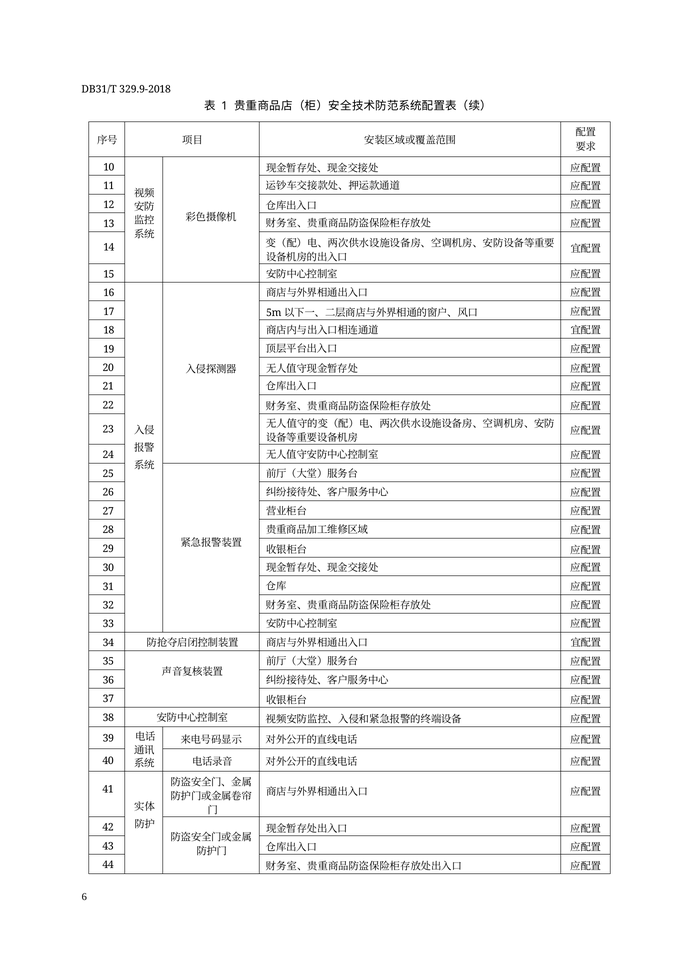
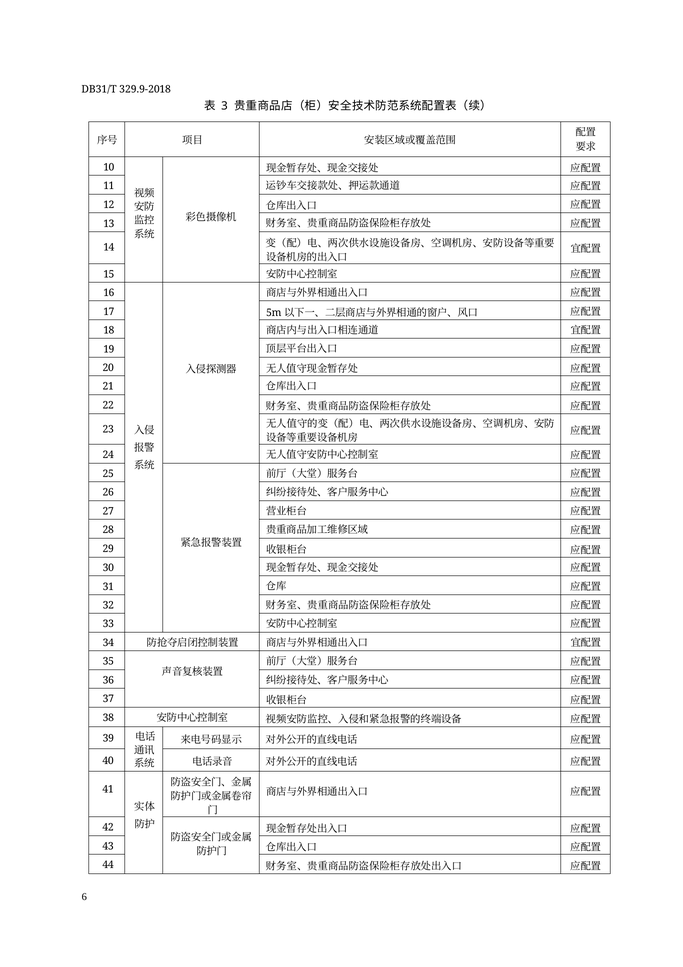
1: 1 -> 3 (224, 106)
